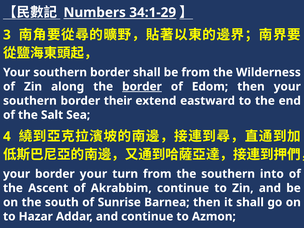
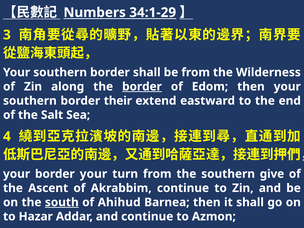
into: into -> give (272, 174)
south underline: none -> present (62, 202)
Sunrise: Sunrise -> Ahihud (119, 202)
